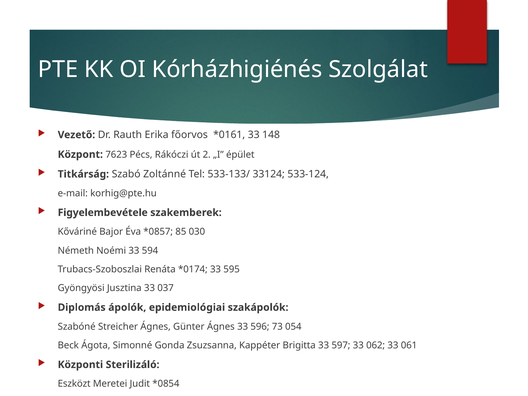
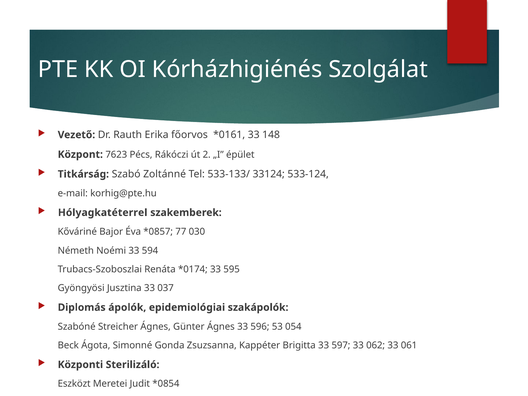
Figyelembevétele: Figyelembevétele -> Hólyagkatéterrel (103, 213)
85: 85 -> 77 (181, 232)
73: 73 -> 53 (277, 327)
